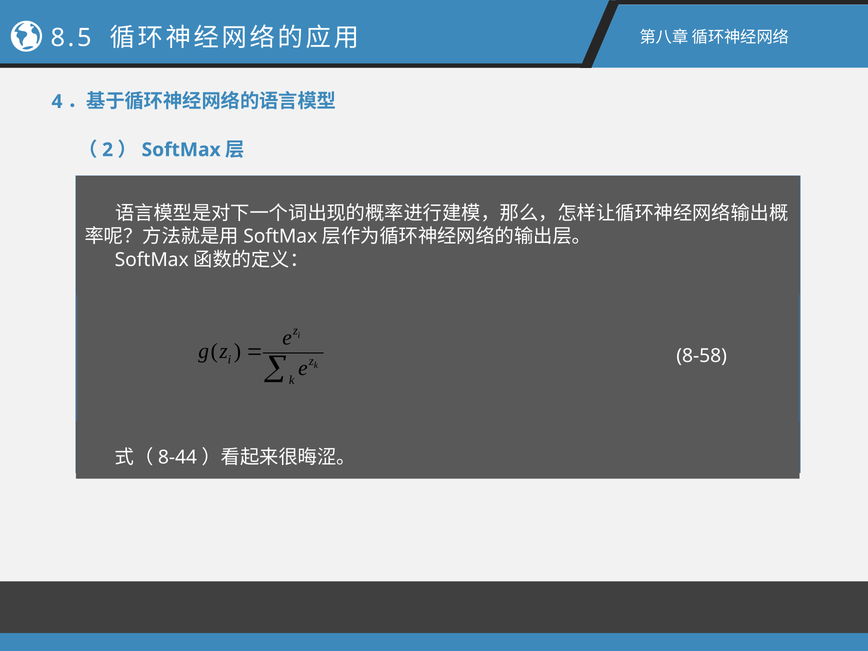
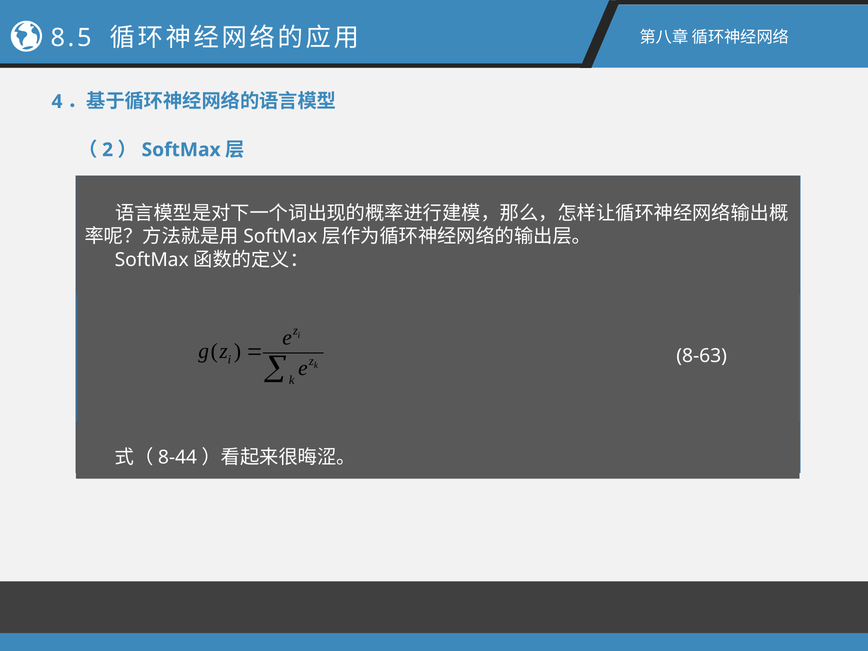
8-58: 8-58 -> 8-63 (702, 356)
